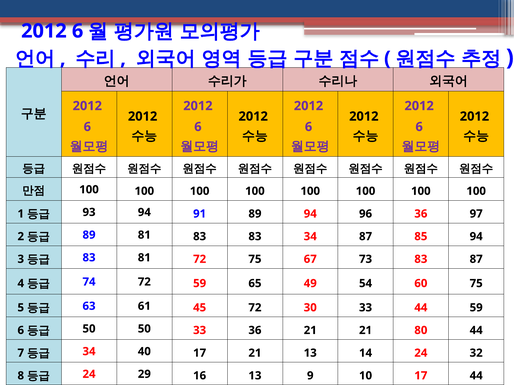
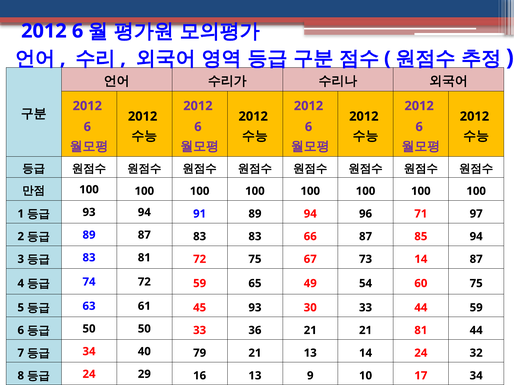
96 36: 36 -> 71 (421, 214)
89 81: 81 -> 87 (144, 235)
83 34: 34 -> 66 (310, 237)
73 83: 83 -> 14 (421, 259)
45 72: 72 -> 93 (255, 308)
21 80: 80 -> 81 (421, 331)
40 17: 17 -> 79 (200, 353)
17 44: 44 -> 34 (476, 376)
